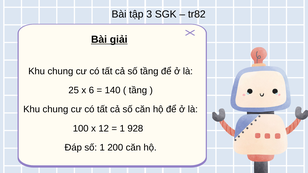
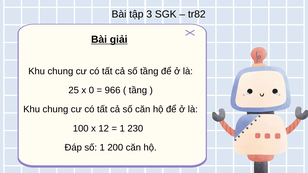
6: 6 -> 0 (91, 90)
140: 140 -> 966 (113, 90)
928: 928 -> 230 (135, 129)
